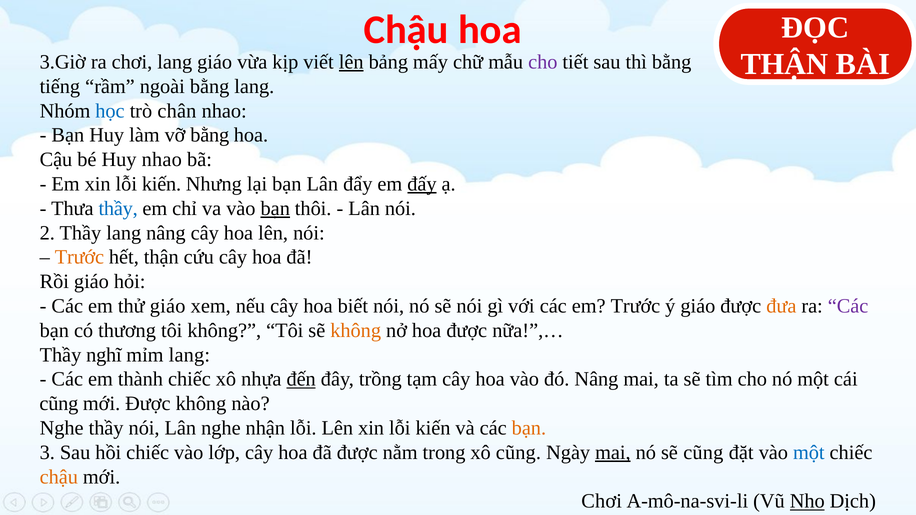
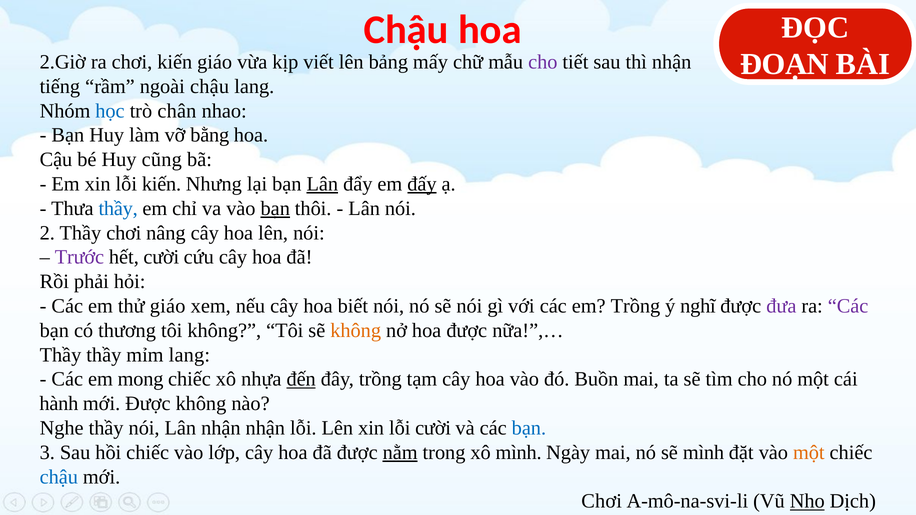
THẬN: THẬN -> ĐOẠN (785, 64)
3.Giờ: 3.Giờ -> 2.Giờ (63, 62)
chơi lang: lang -> kiến (175, 62)
lên underline: present -> none (351, 62)
thì bằng: bằng -> nhận (672, 62)
ngoài bằng: bằng -> chậu (210, 86)
Huy nhao: nhao -> cũng (162, 160)
Lân underline: none -> present (322, 184)
Thầy lang: lang -> chơi (124, 233)
Trước colour: orange -> purple (79, 257)
hết thận: thận -> cười (161, 257)
Rồi giáo: giáo -> phải (91, 282)
em Trước: Trước -> Trồng (635, 306)
ý giáo: giáo -> nghĩ (698, 306)
đưa colour: orange -> purple (781, 306)
Thầy nghĩ: nghĩ -> thầy (104, 355)
thành: thành -> mong (141, 379)
đó Nâng: Nâng -> Buồn (596, 379)
cũng: cũng -> hành (59, 404)
Lân nghe: nghe -> nhận (221, 428)
Lên xin lỗi kiến: kiến -> cười (433, 428)
bạn colour: orange -> blue (529, 428)
nằm underline: none -> present (400, 453)
xô cũng: cũng -> mình (519, 453)
mai underline: present -> none (613, 453)
sẽ cũng: cũng -> mình (704, 453)
một colour: blue -> orange (809, 453)
chậu colour: orange -> blue (59, 477)
